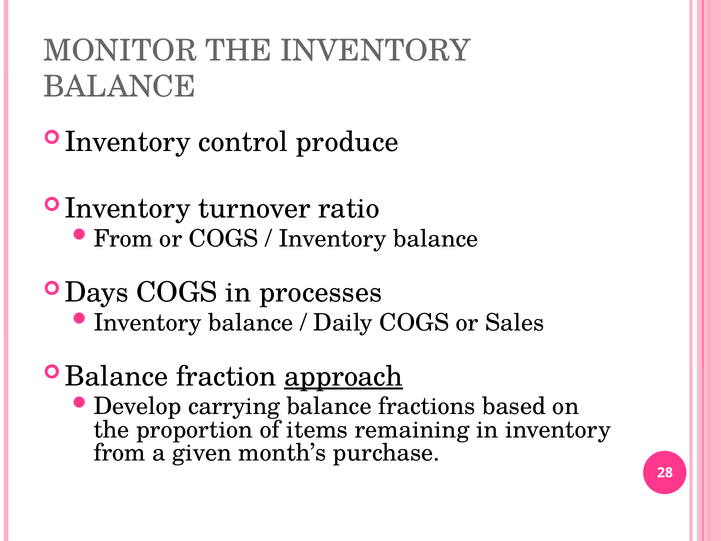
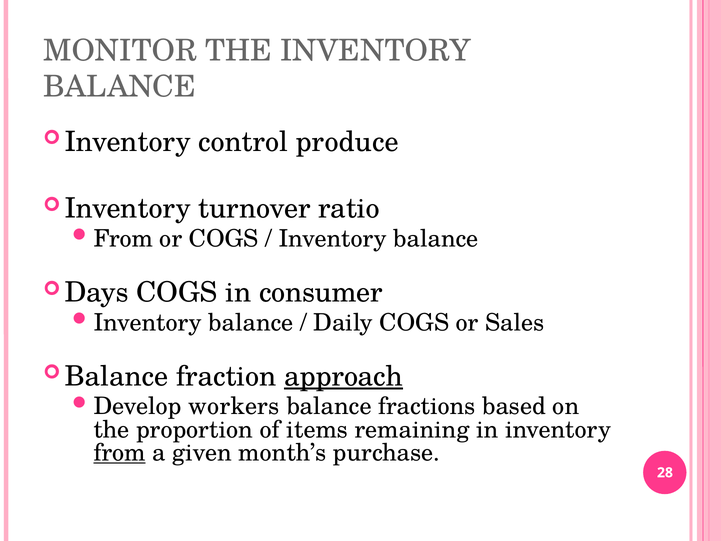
processes: processes -> consumer (321, 292)
carrying: carrying -> workers (234, 406)
from underline: none -> present (120, 452)
